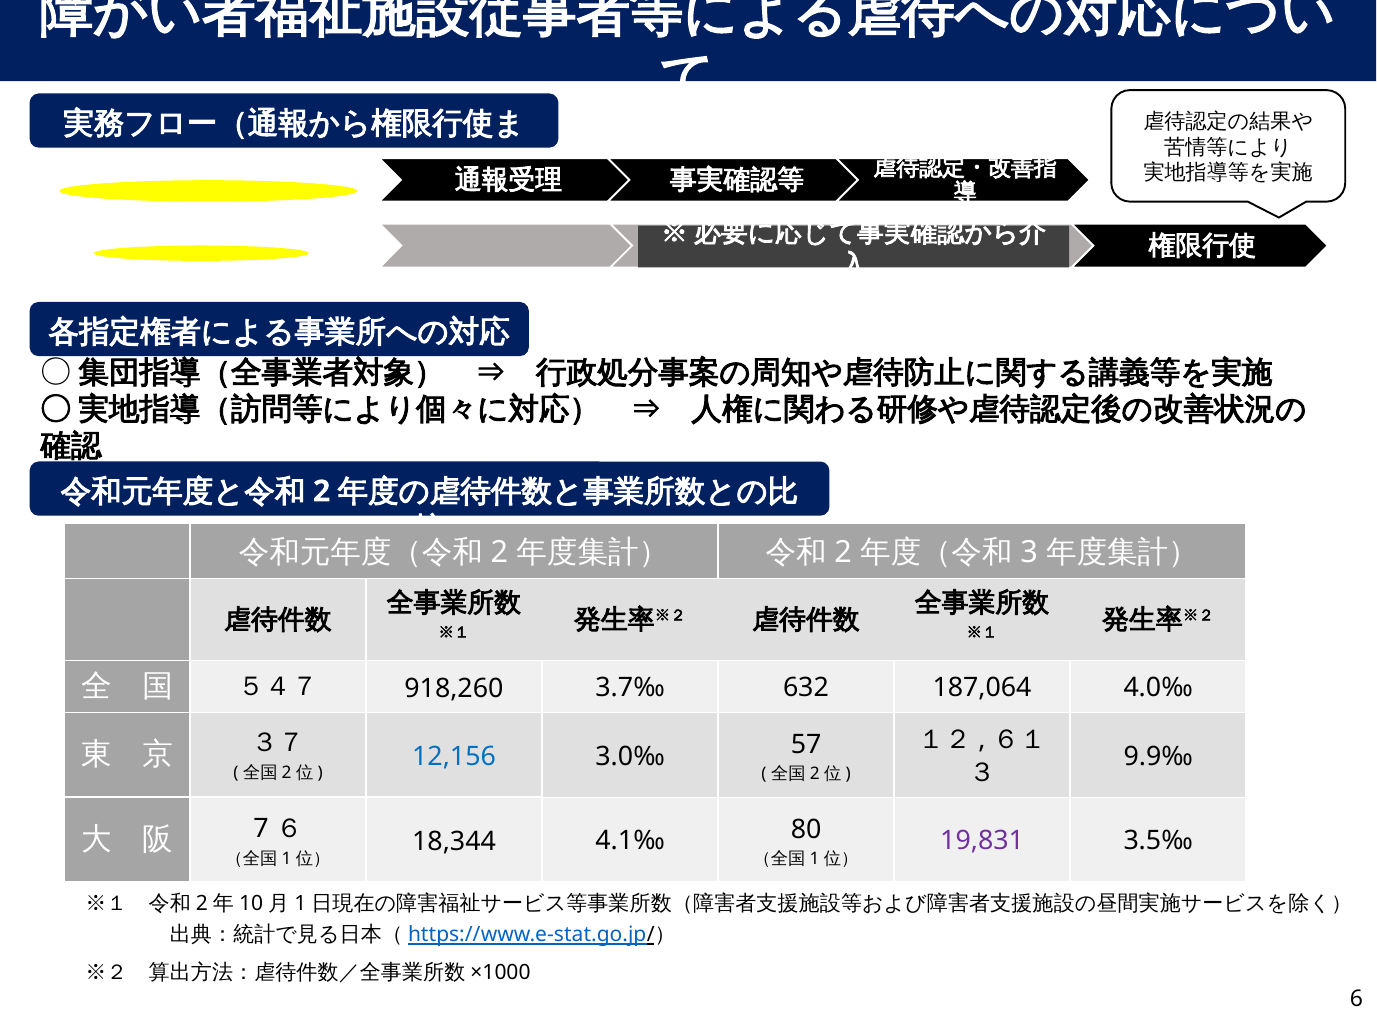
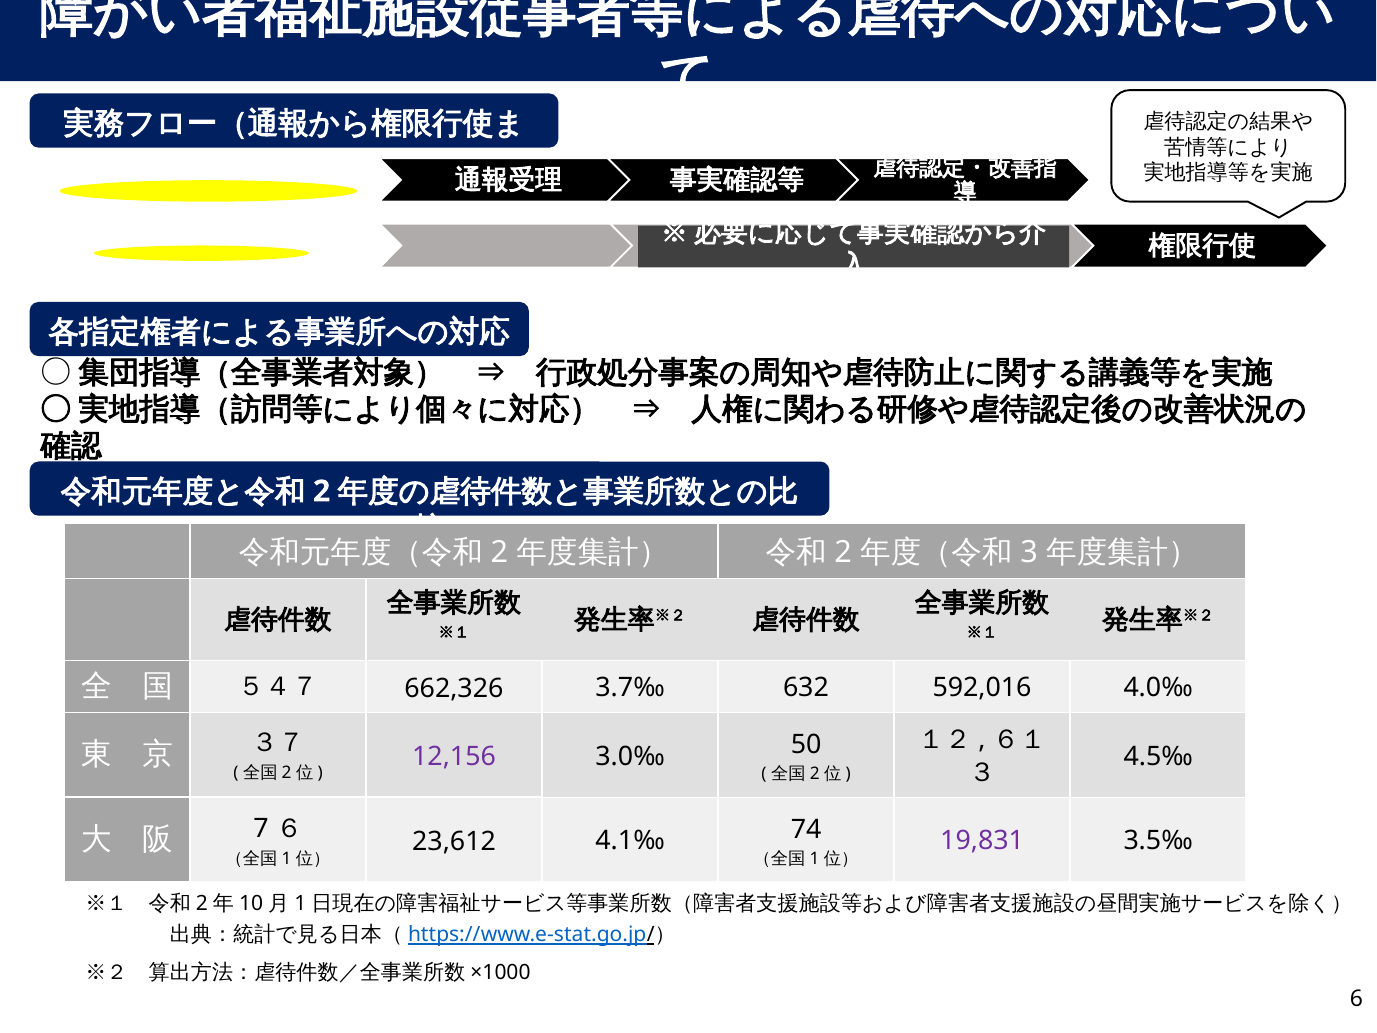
918,260: 918,260 -> 662,326 (454, 688)
187,064: 187,064 -> 592,016 (982, 688)
9.9‰: 9.9‰ -> 4.5‰ (1158, 756)
12,156 colour: blue -> purple (454, 757)
57: 57 -> 50 (806, 744)
18,344: 18,344 -> 23,612 (454, 841)
80: 80 -> 74 (806, 829)
